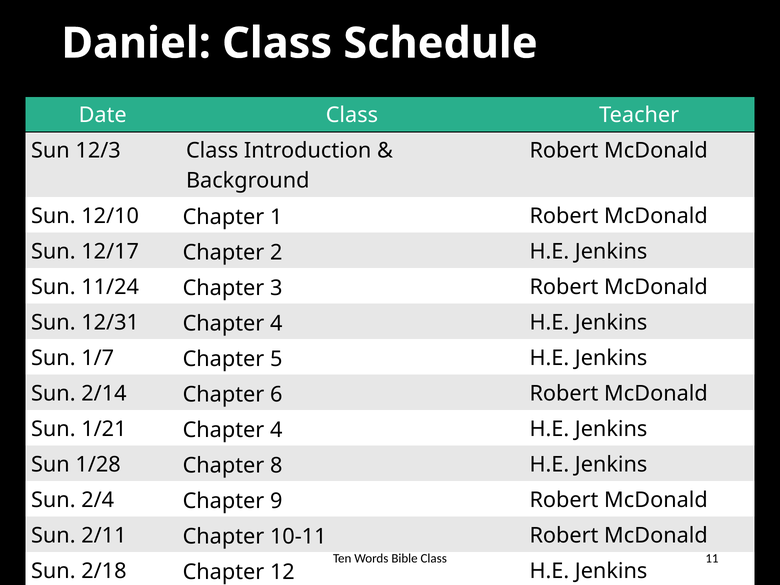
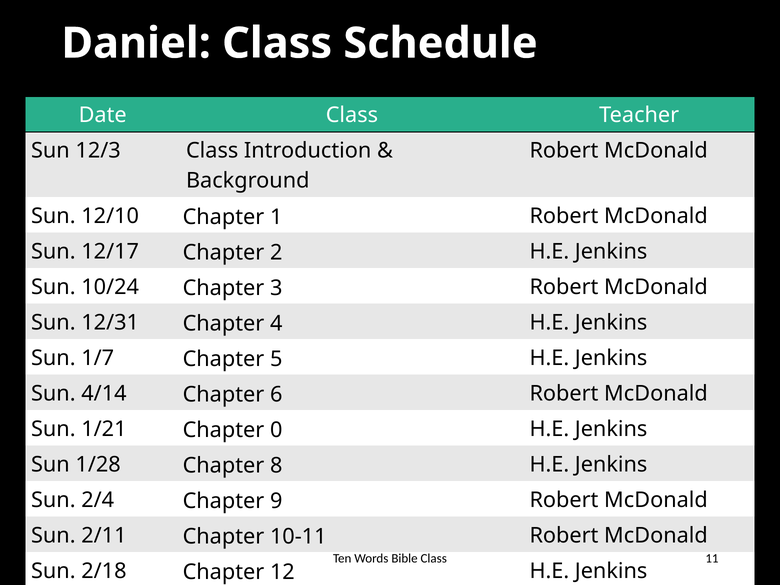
11/24: 11/24 -> 10/24 (110, 287)
2/14: 2/14 -> 4/14 (104, 393)
1/21 Chapter 4: 4 -> 0 (276, 430)
